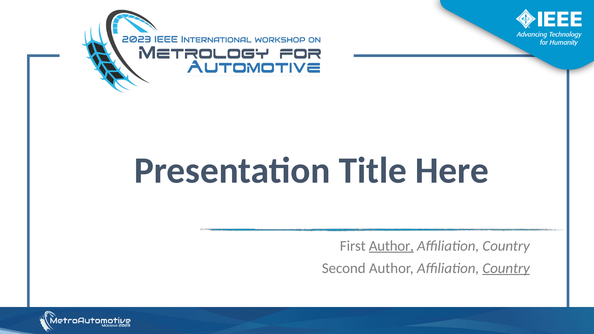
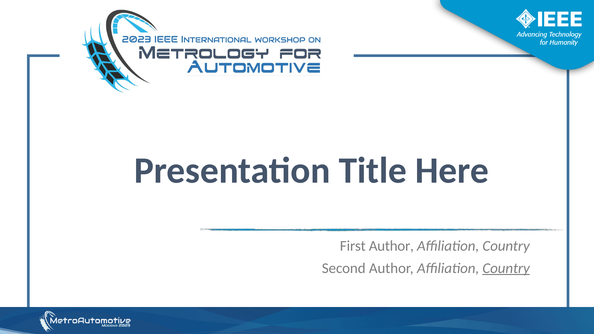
Author underline: present -> none (391, 246)
